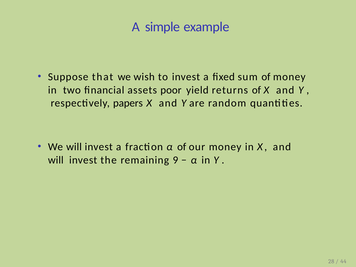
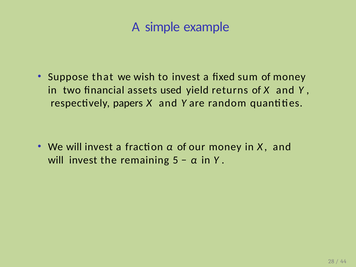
poor: poor -> used (171, 90)
9: 9 -> 5 (175, 160)
